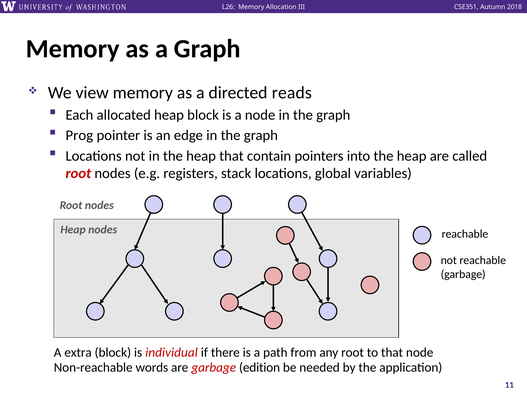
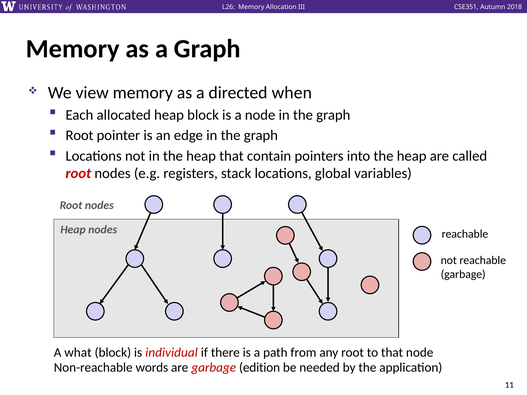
reads: reads -> when (292, 93)
Prog: Prog -> Root (79, 135)
extra: extra -> what (78, 353)
